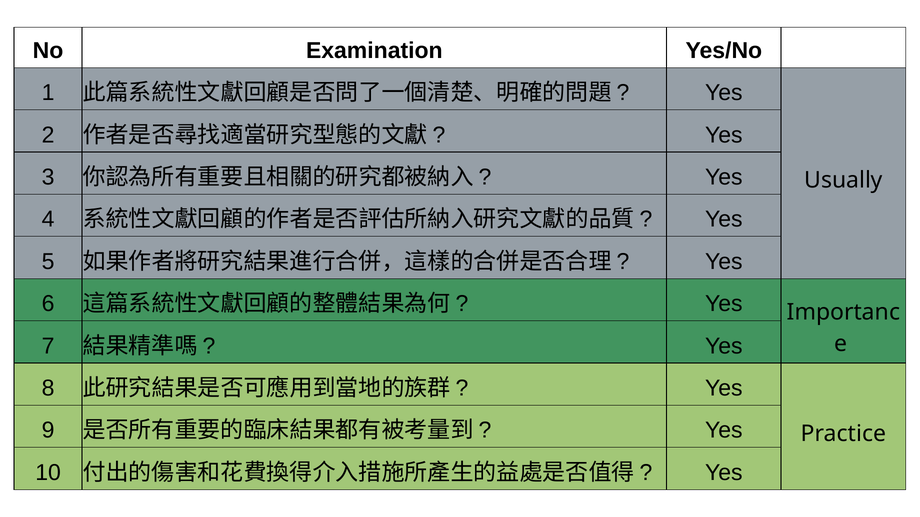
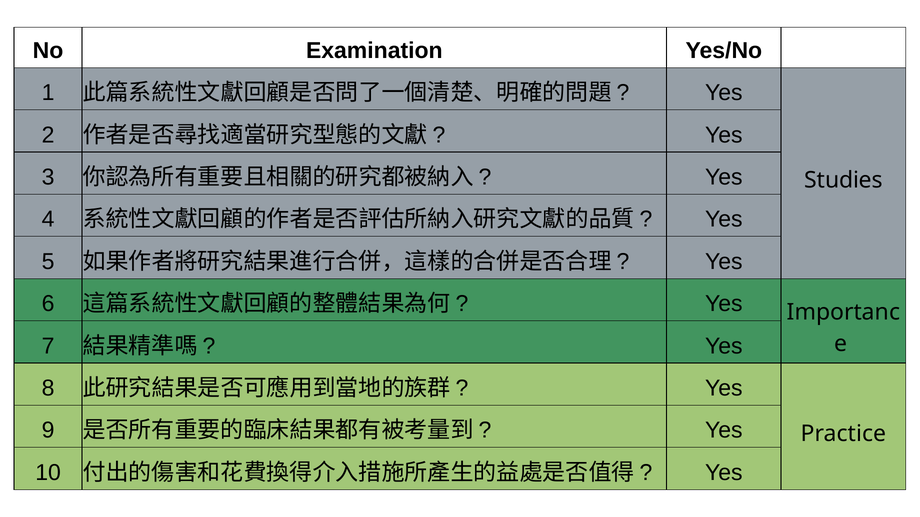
Usually: Usually -> Studies (844, 181)
